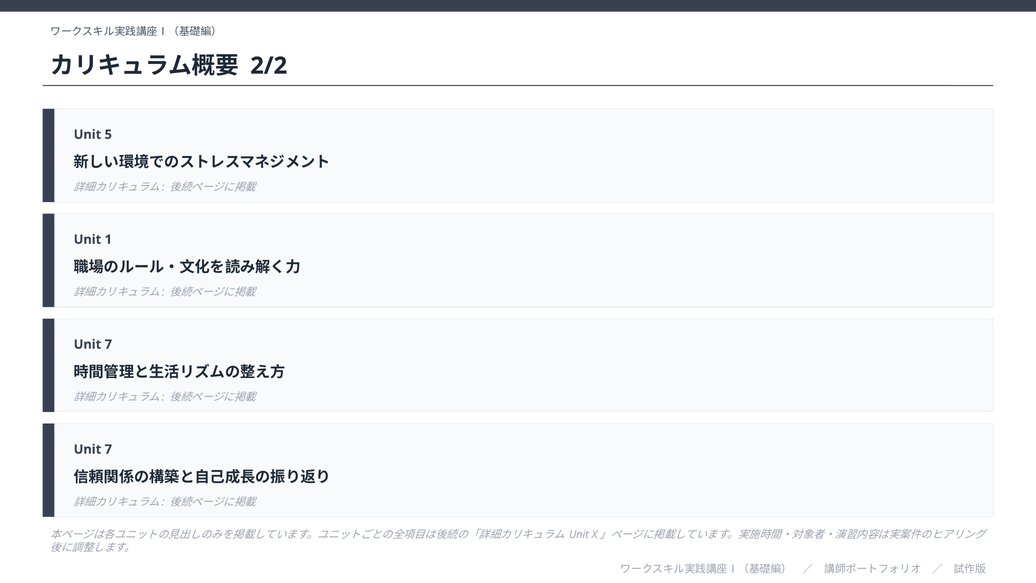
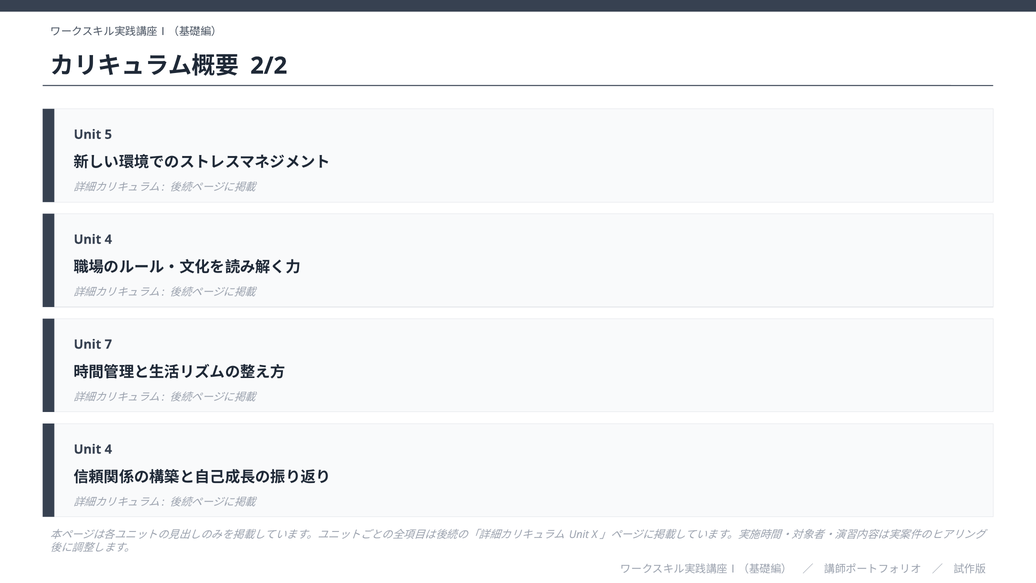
1: 1 -> 4 (108, 239)
7: 7 -> 4 (108, 449)
